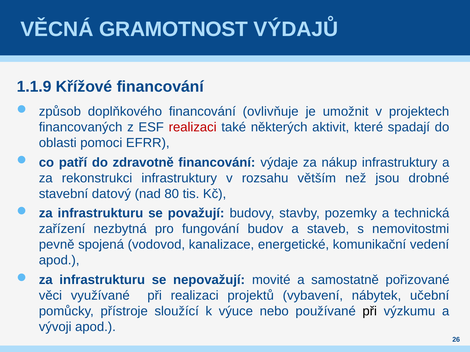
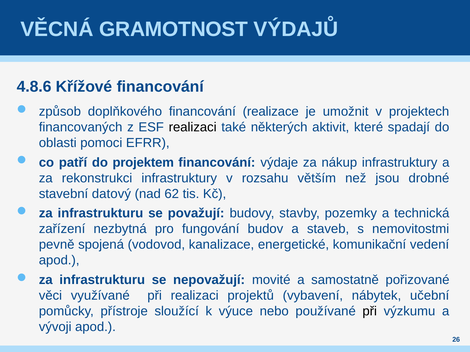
1.1.9: 1.1.9 -> 4.8.6 (34, 87)
ovlivňuje: ovlivňuje -> realizace (271, 112)
realizaci colour: red -> black (193, 127)
zdravotně: zdravotně -> projektem (143, 163)
80: 80 -> 62 (172, 194)
